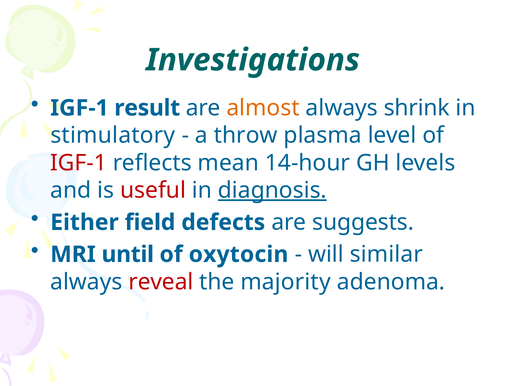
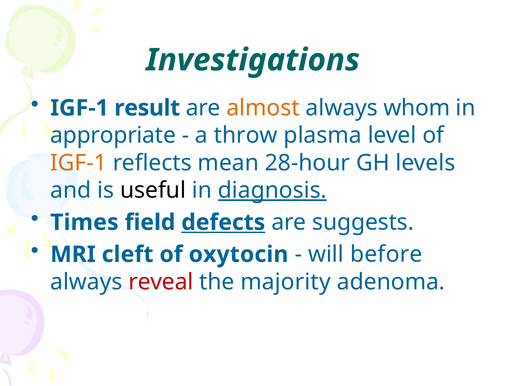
shrink: shrink -> whom (417, 108)
stimulatory: stimulatory -> appropriate (113, 136)
IGF-1 colour: red -> orange (79, 163)
14-hour: 14-hour -> 28-hour (307, 163)
useful colour: red -> black (153, 190)
Either: Either -> Times (84, 223)
defects underline: none -> present (223, 223)
until: until -> cleft (128, 255)
similar: similar -> before (386, 255)
